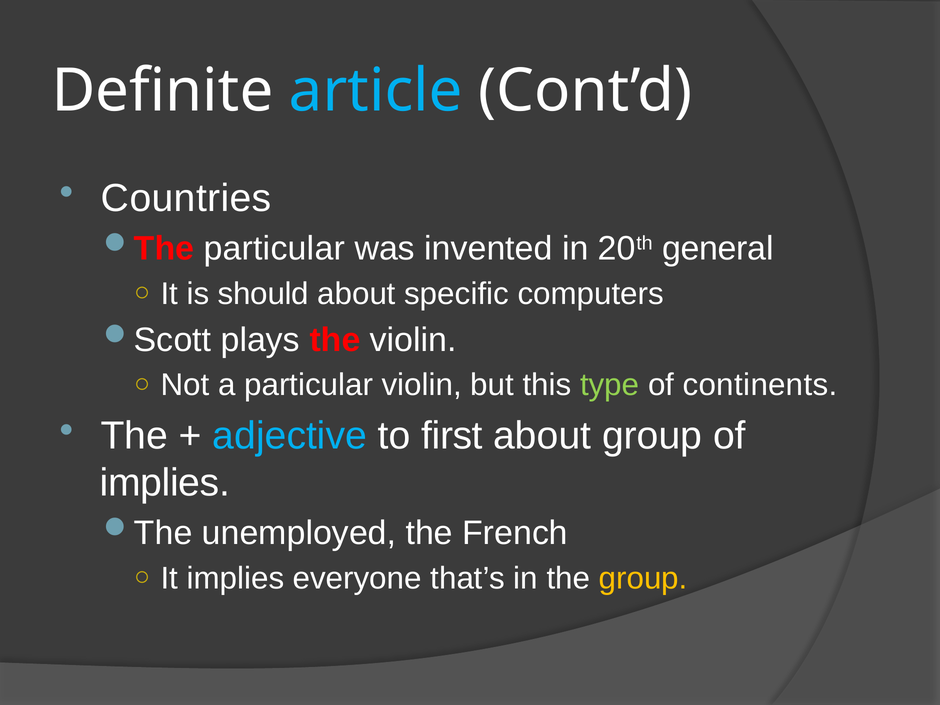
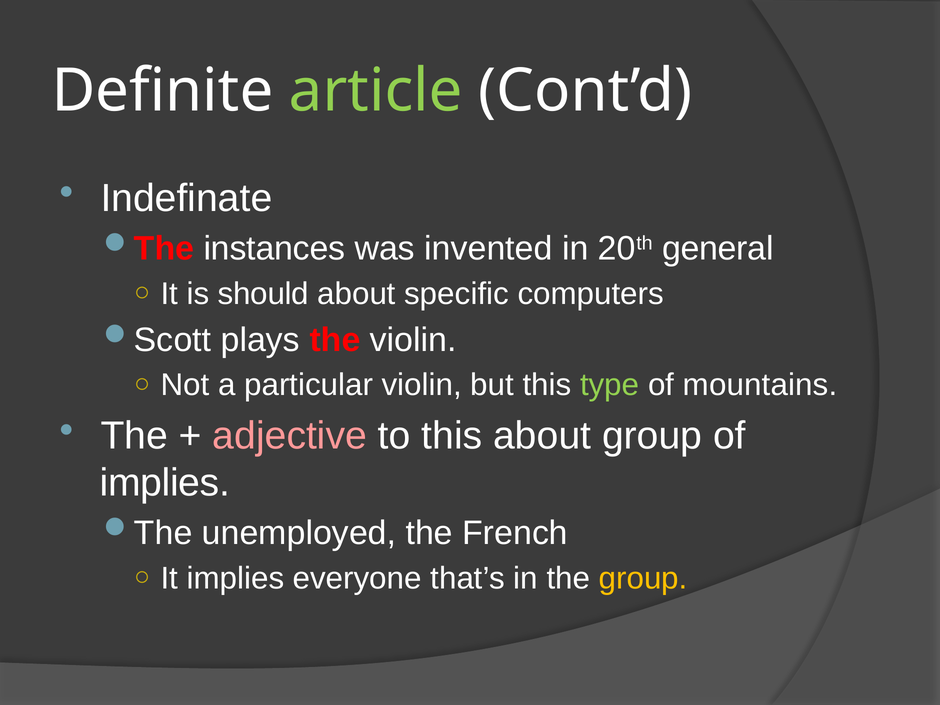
article colour: light blue -> light green (376, 91)
Countries: Countries -> Indefinate (186, 198)
particular: particular -> instances (274, 249)
continents: continents -> mountains (760, 385)
adjective colour: light blue -> pink (290, 436)
to first: first -> this (452, 436)
